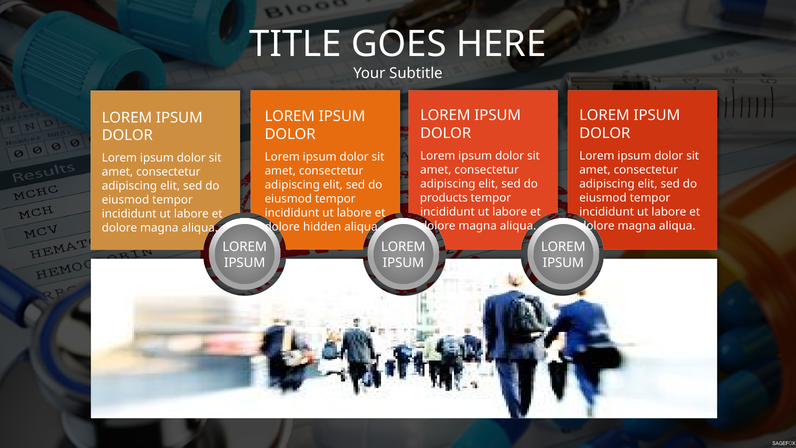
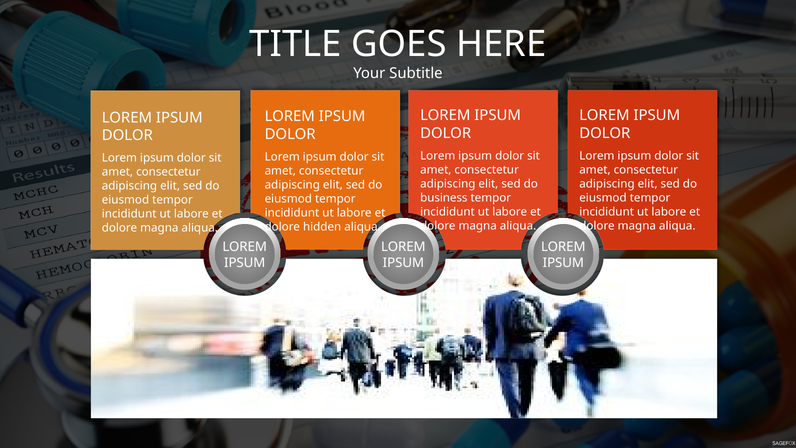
products: products -> business (444, 198)
